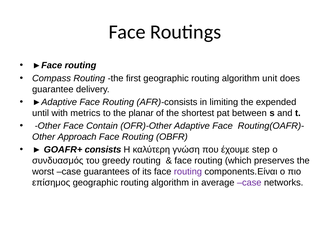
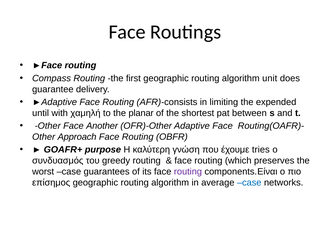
metrics: metrics -> χαμηλή (85, 113)
Contain: Contain -> Another (102, 126)
consists: consists -> purpose (103, 150)
step: step -> tries (261, 150)
case colour: purple -> blue (249, 183)
